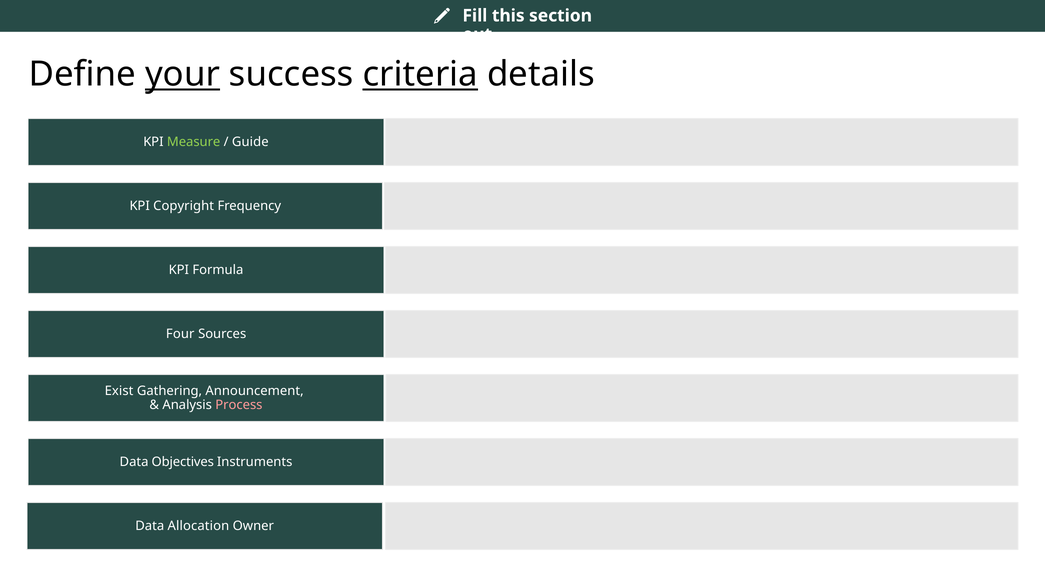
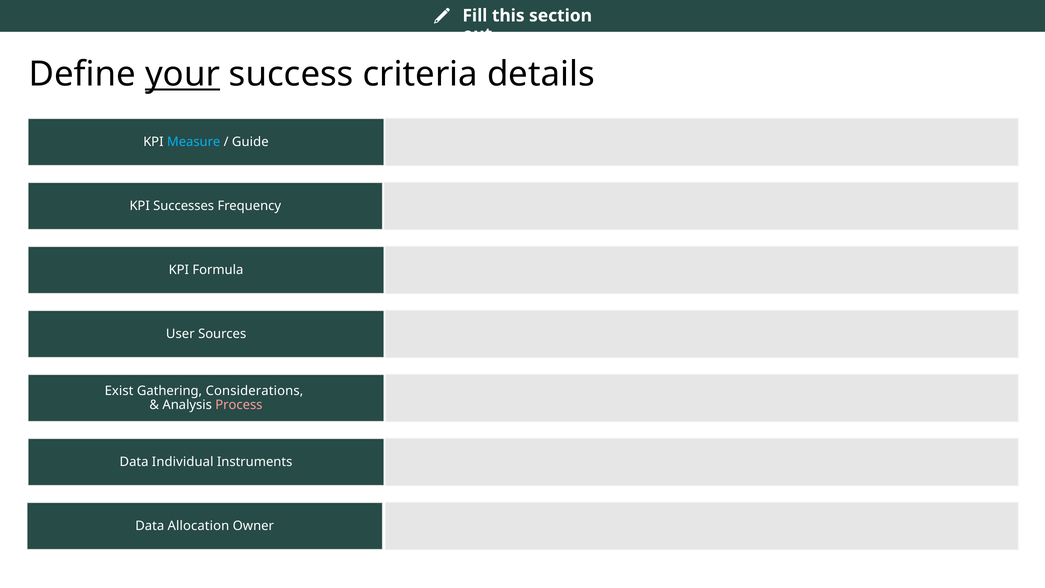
criteria underline: present -> none (420, 74)
Measure colour: light green -> light blue (194, 142)
Copyright: Copyright -> Successes (184, 206)
Four: Four -> User (180, 334)
Announcement: Announcement -> Considerations (254, 391)
Objectives: Objectives -> Individual (183, 462)
